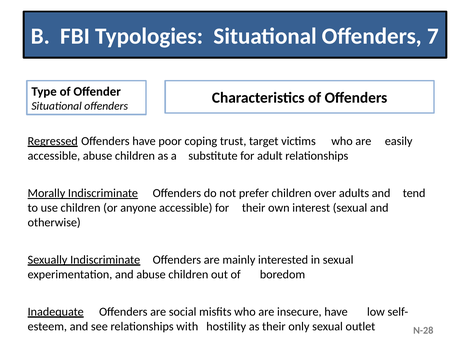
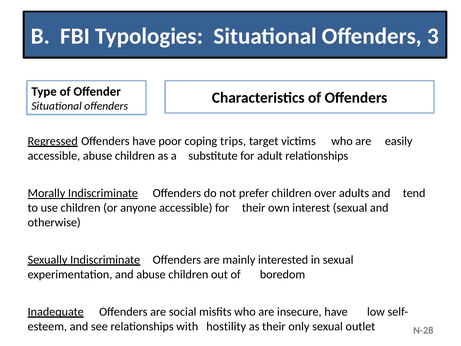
7: 7 -> 3 (433, 36)
trust: trust -> trips (233, 141)
